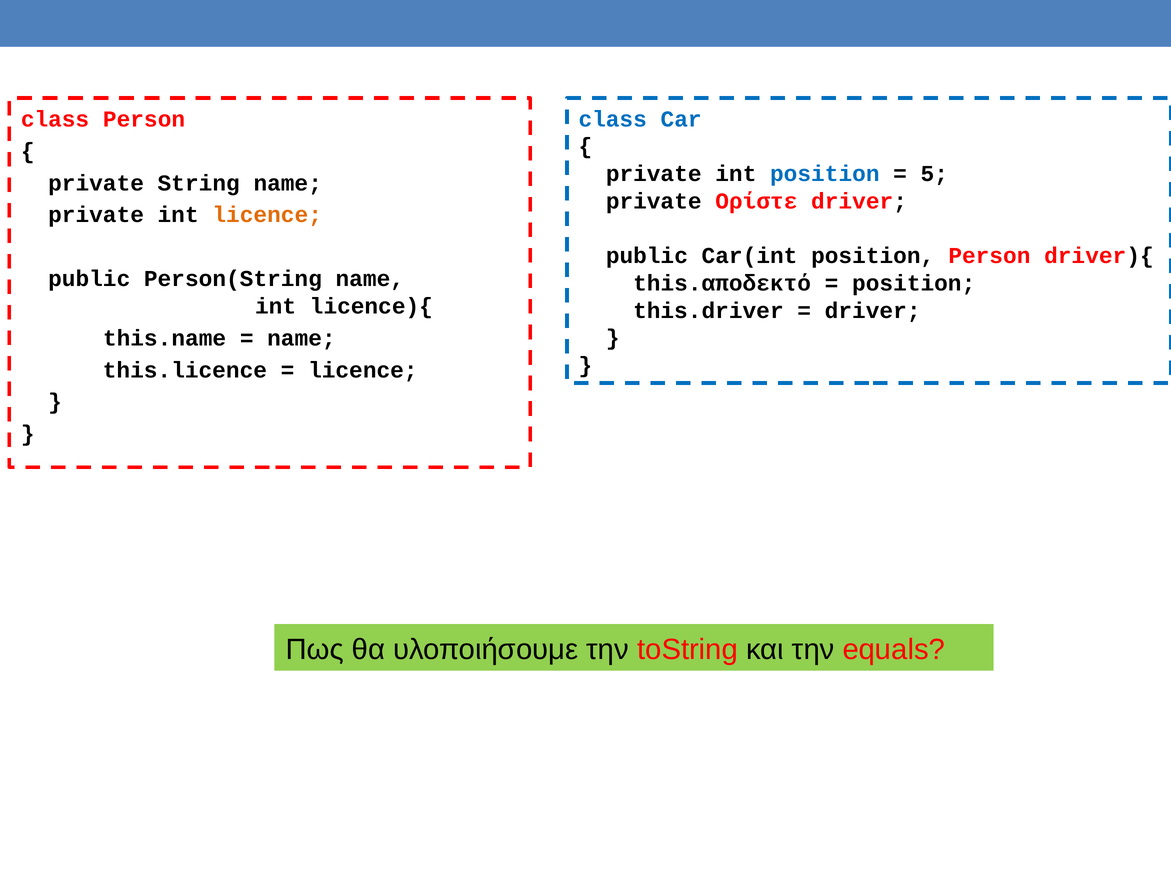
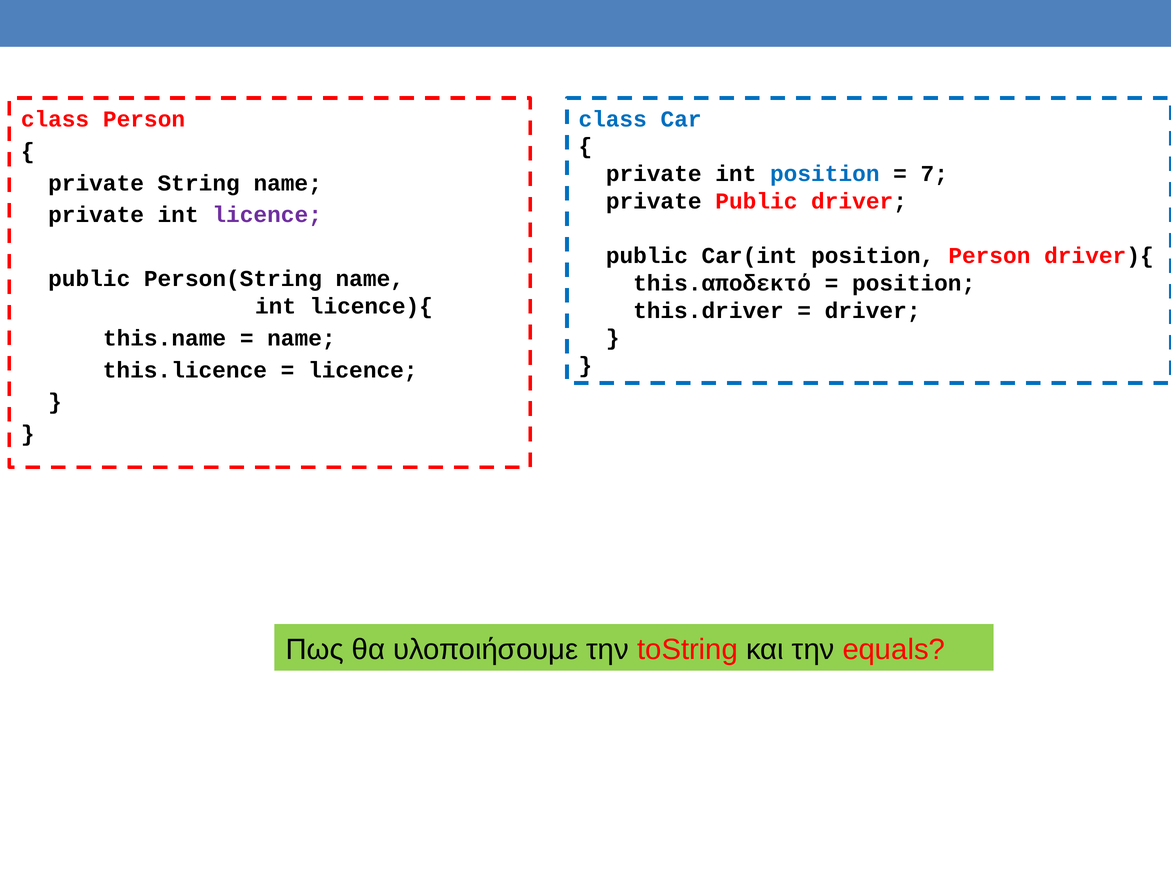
5: 5 -> 7 (934, 174)
private Ορίστε: Ορίστε -> Public (756, 201)
licence colour: orange -> purple (267, 215)
